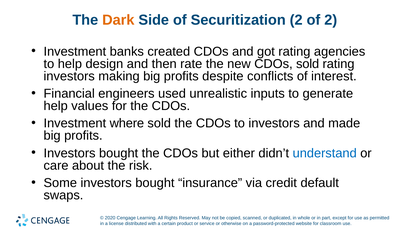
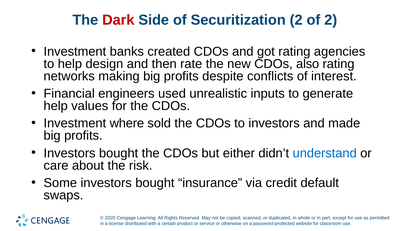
Dark colour: orange -> red (118, 20)
CDOs sold: sold -> also (308, 64)
investors: investors -> networks (69, 76)
